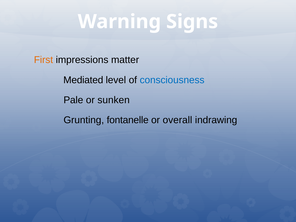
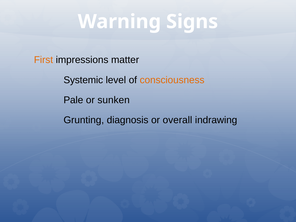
Mediated: Mediated -> Systemic (83, 80)
consciousness colour: blue -> orange (172, 80)
fontanelle: fontanelle -> diagnosis (128, 120)
